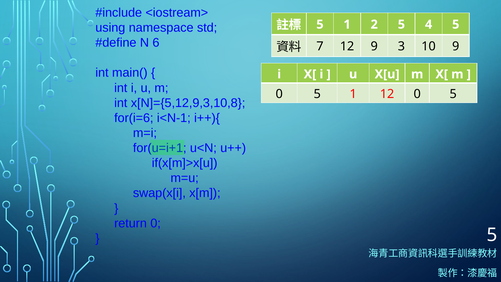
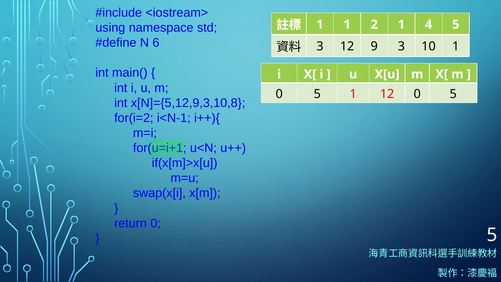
5: 5 -> 1 (320, 24)
2 5: 5 -> 1 (401, 24)
7: 7 -> 3 (320, 46)
10 9: 9 -> 1 (456, 46)
for(i=6: for(i=6 -> for(i=2 (134, 118)
